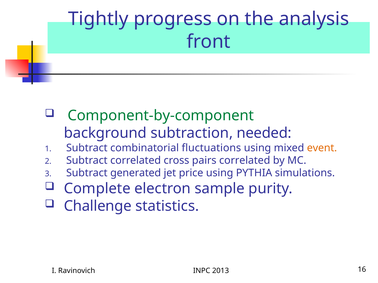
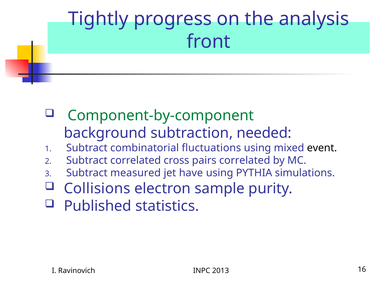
event colour: orange -> black (322, 148)
generated: generated -> measured (136, 173)
price: price -> have (191, 173)
Complete: Complete -> Collisions (97, 189)
Challenge: Challenge -> Published (98, 206)
